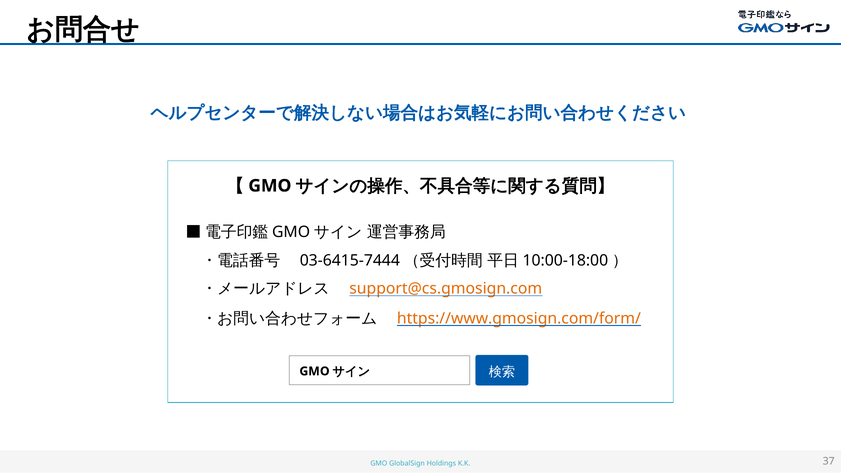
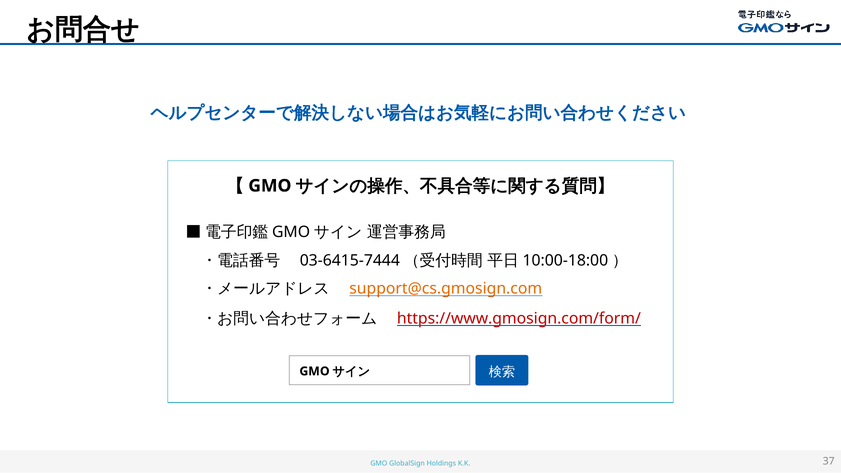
https://www.gmosign.com/form/ colour: orange -> red (519, 318)
